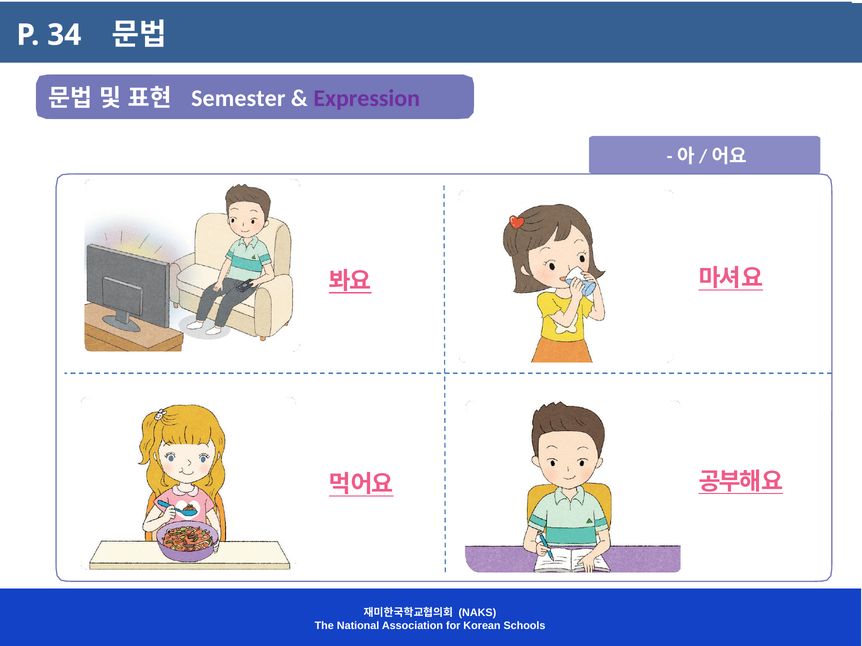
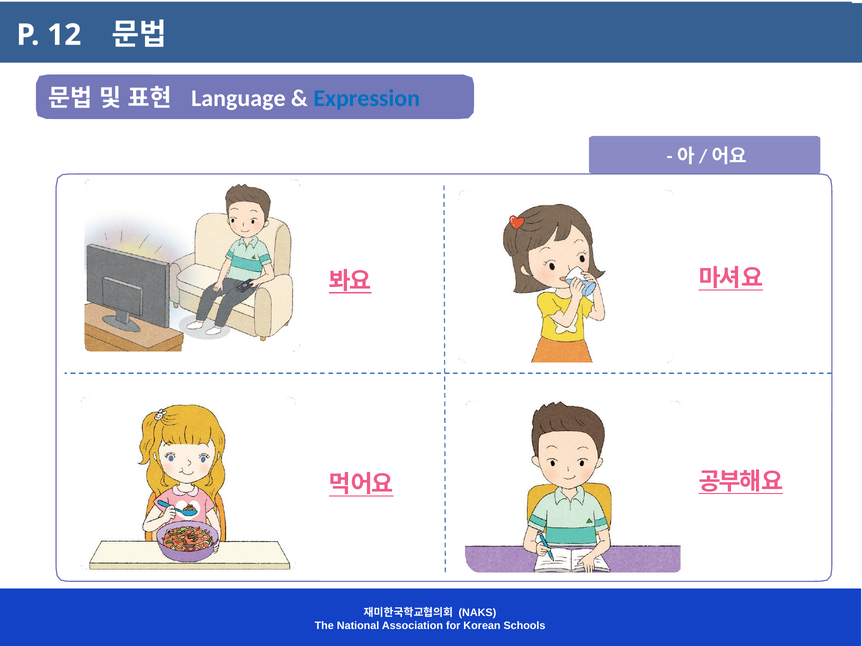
34: 34 -> 12 (64, 35)
Semester: Semester -> Language (238, 99)
Expression colour: purple -> blue (367, 99)
